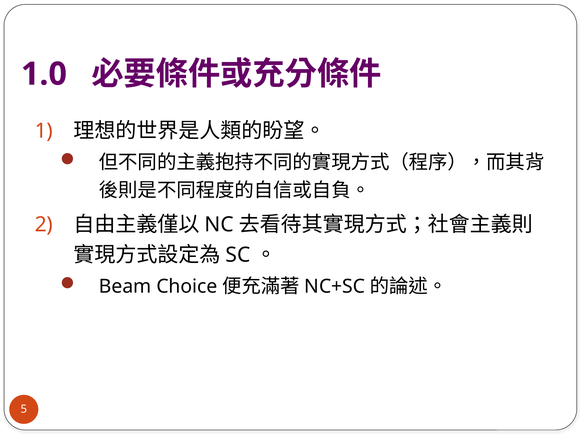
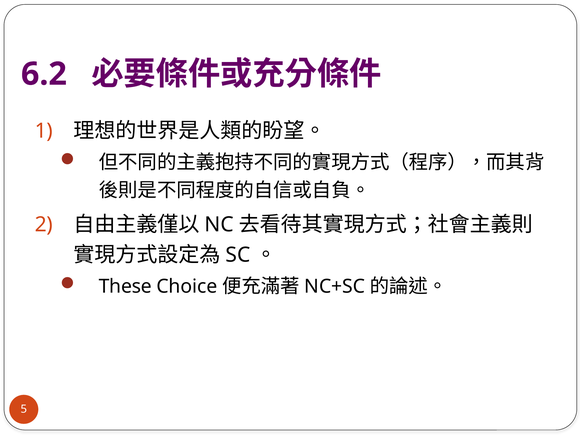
1.0: 1.0 -> 6.2 (44, 74)
Beam: Beam -> These (125, 286)
